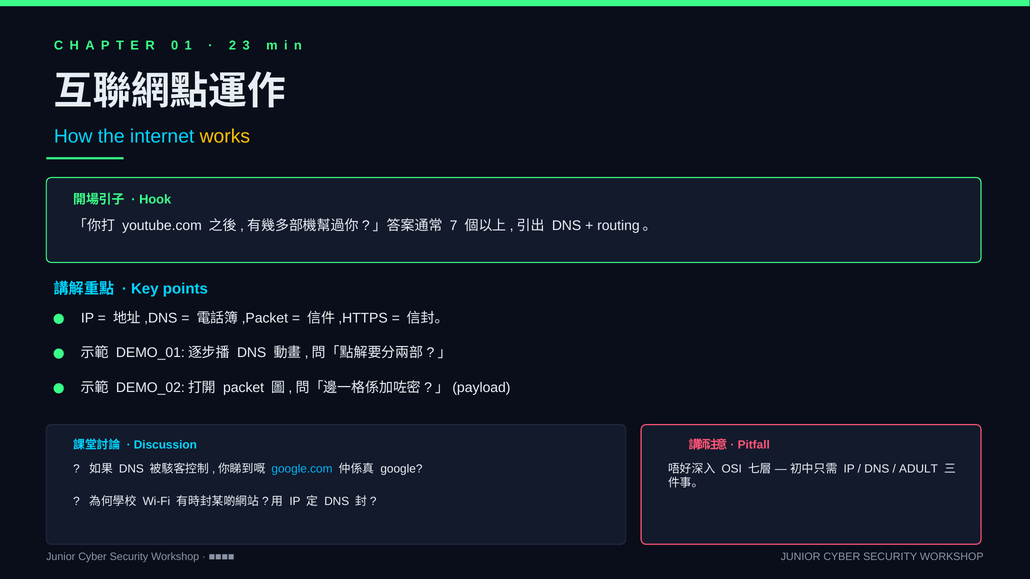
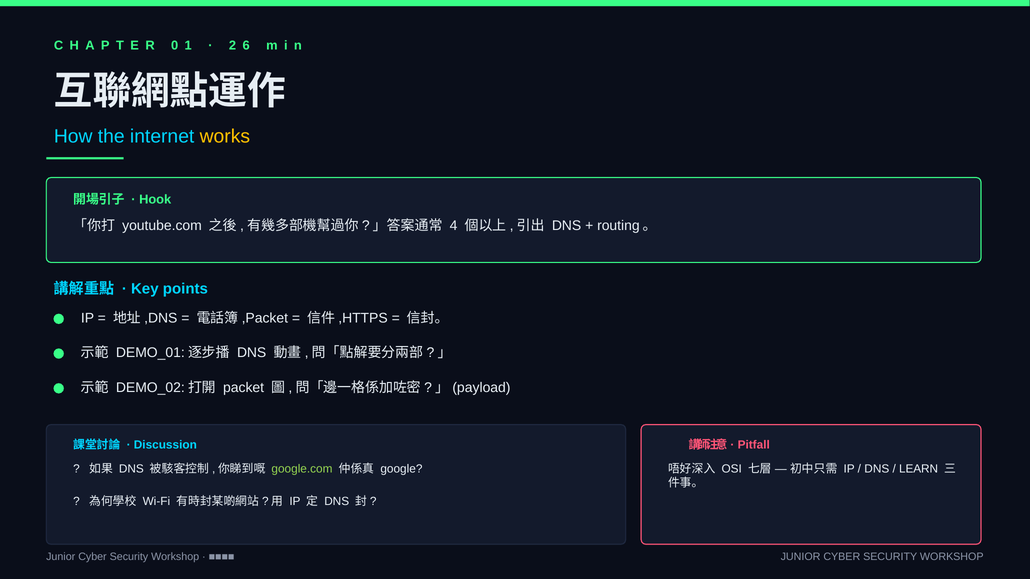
3: 3 -> 6 (246, 45)
7: 7 -> 4 (454, 226)
google.com colour: light blue -> light green (302, 469)
ADULT: ADULT -> LEARN (919, 469)
